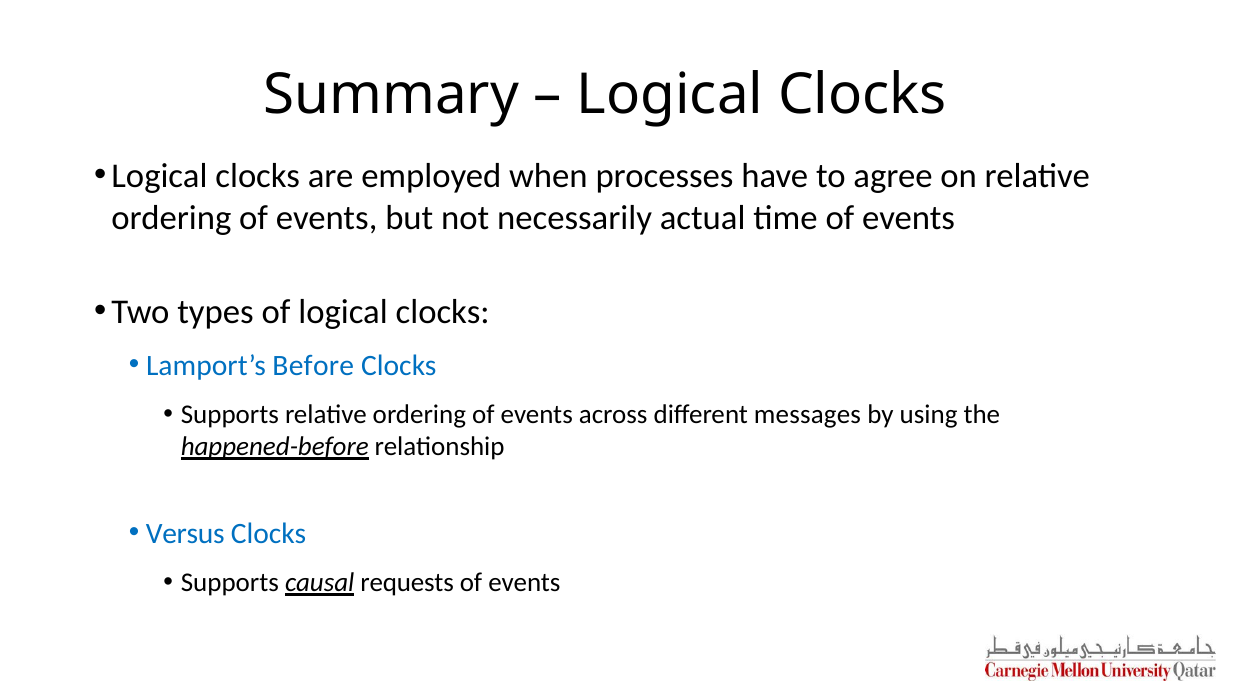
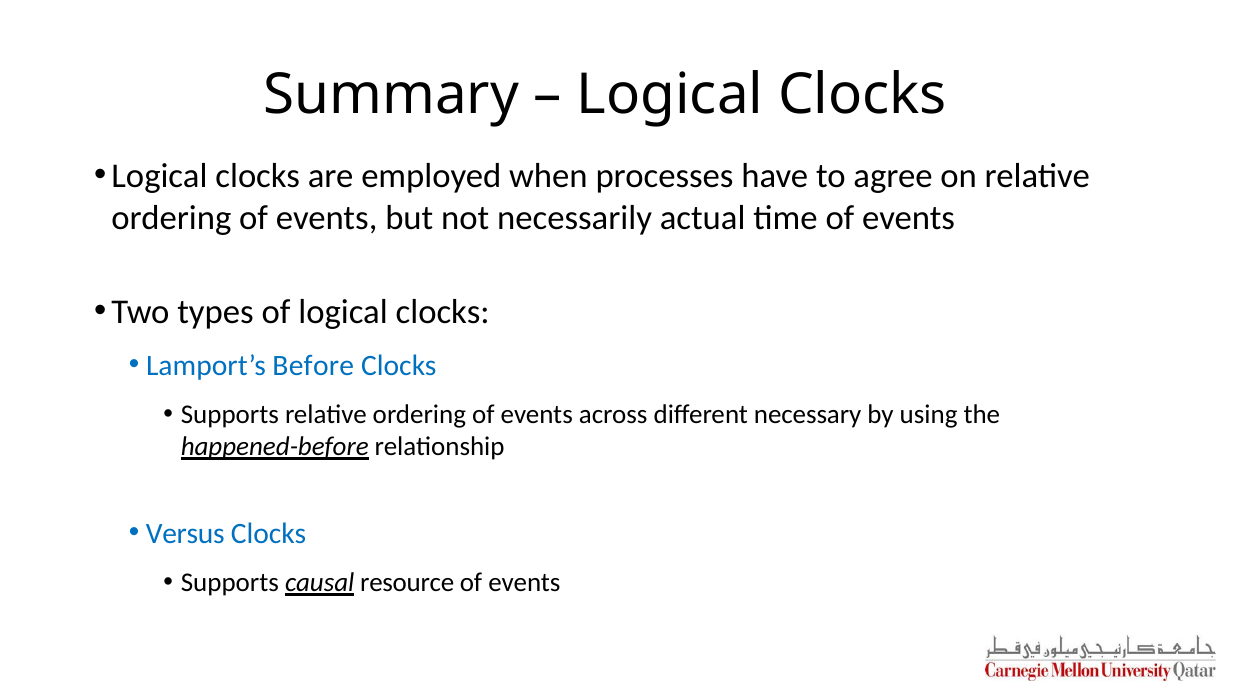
messages: messages -> necessary (808, 415)
requests: requests -> resource (407, 583)
